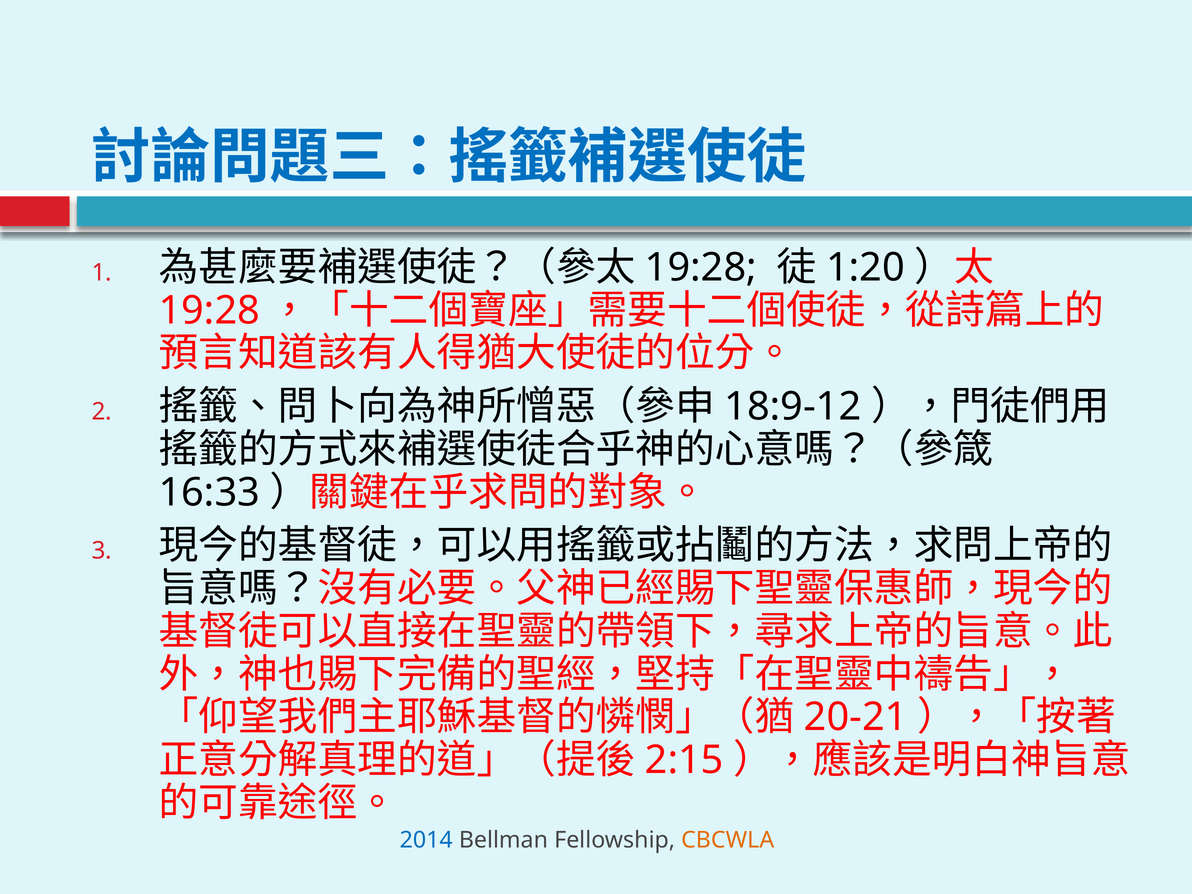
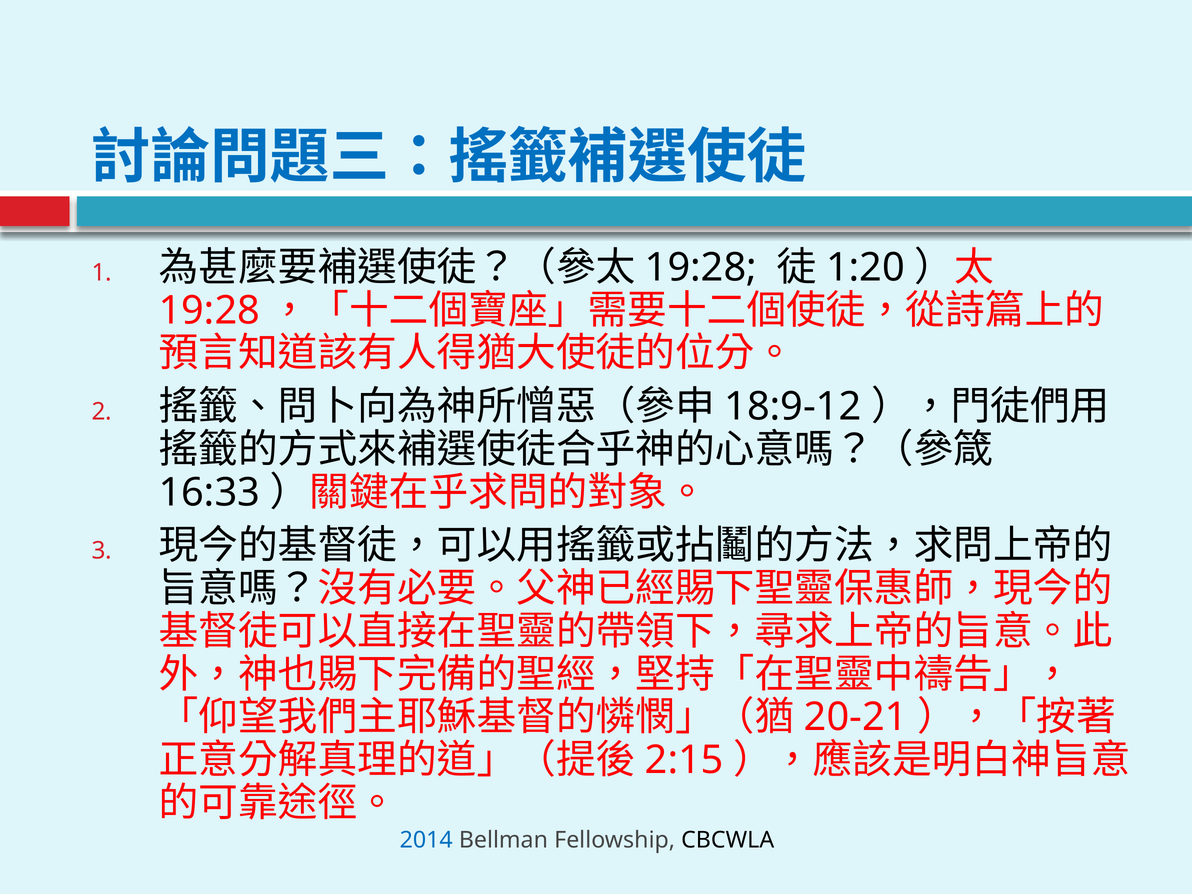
CBCWLA colour: orange -> black (728, 840)
